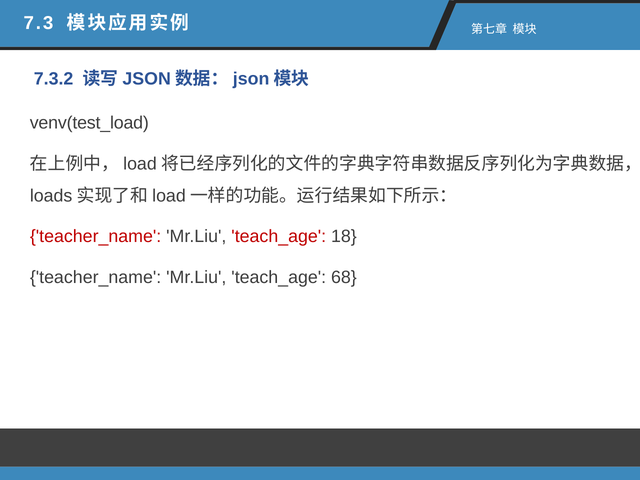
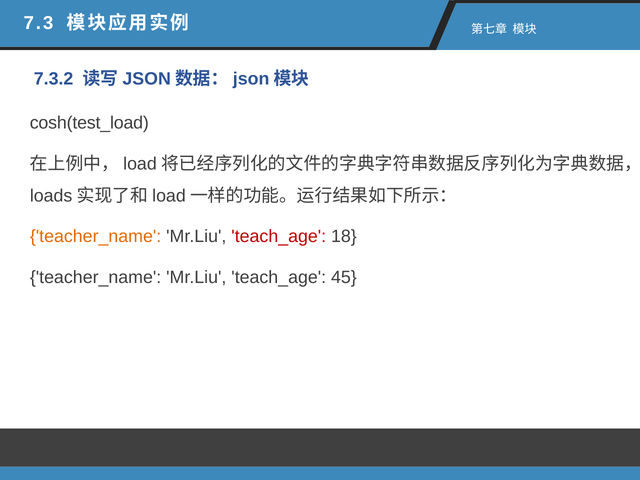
venv(test_load: venv(test_load -> cosh(test_load (89, 123)
teacher_name colour: red -> orange (96, 237)
68: 68 -> 45 (344, 278)
